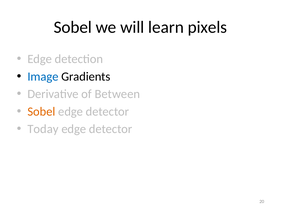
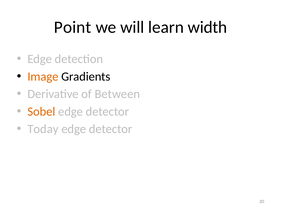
Sobel: Sobel -> Point (73, 27)
pixels: pixels -> width (207, 27)
Image colour: blue -> orange (43, 76)
